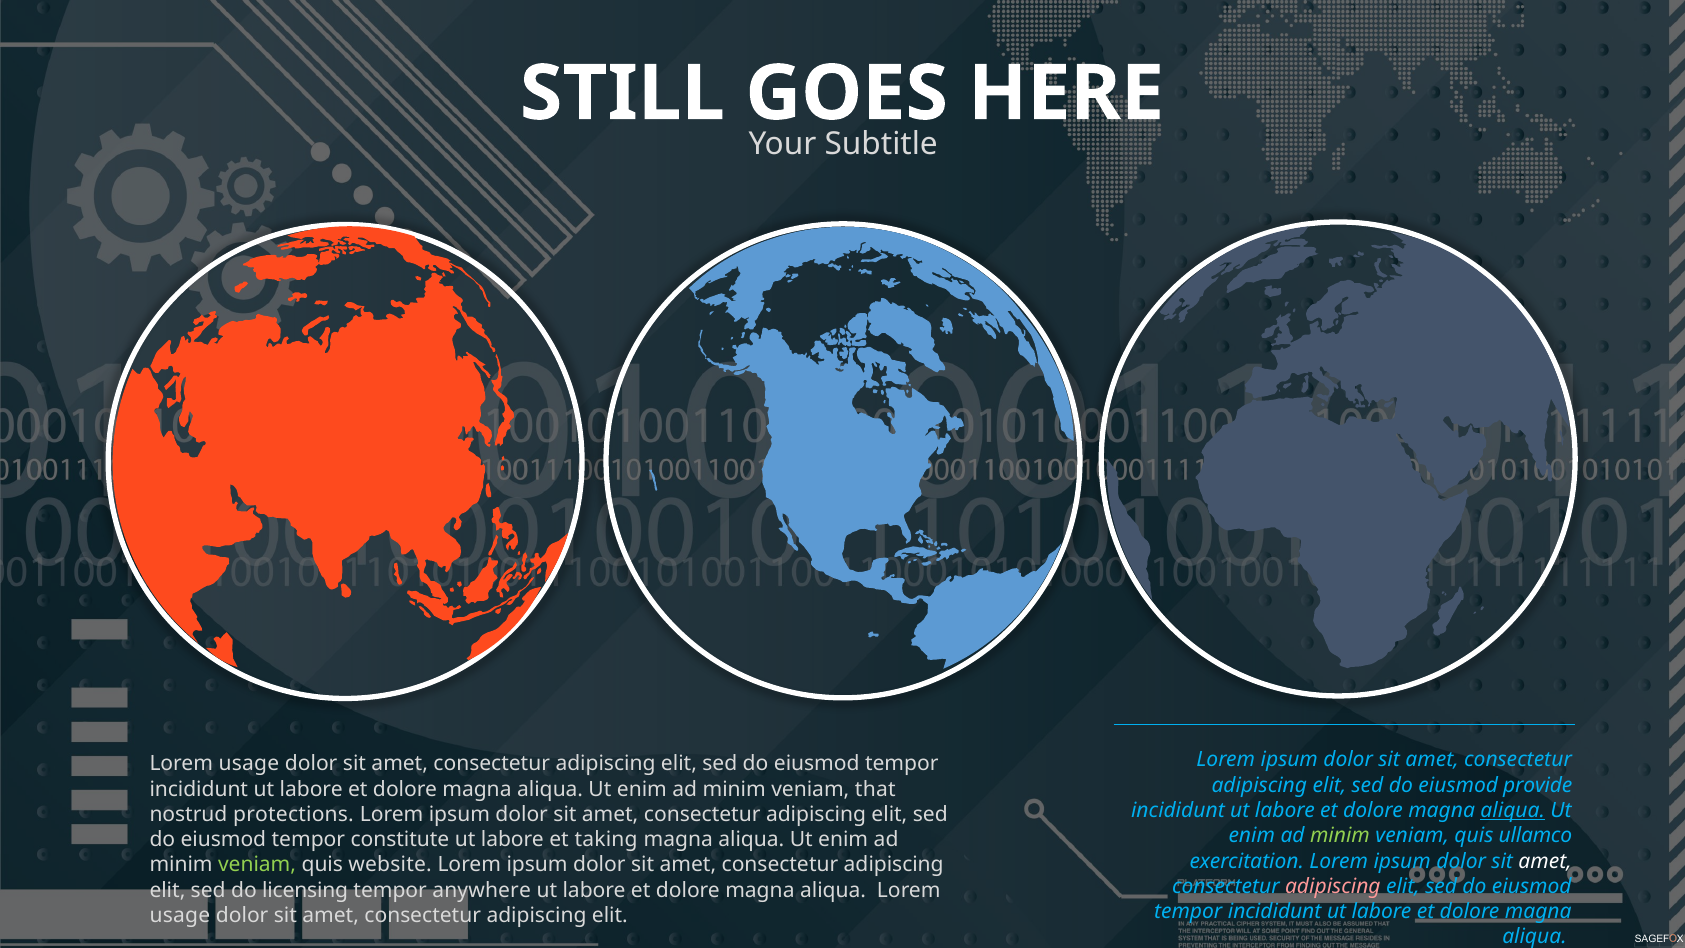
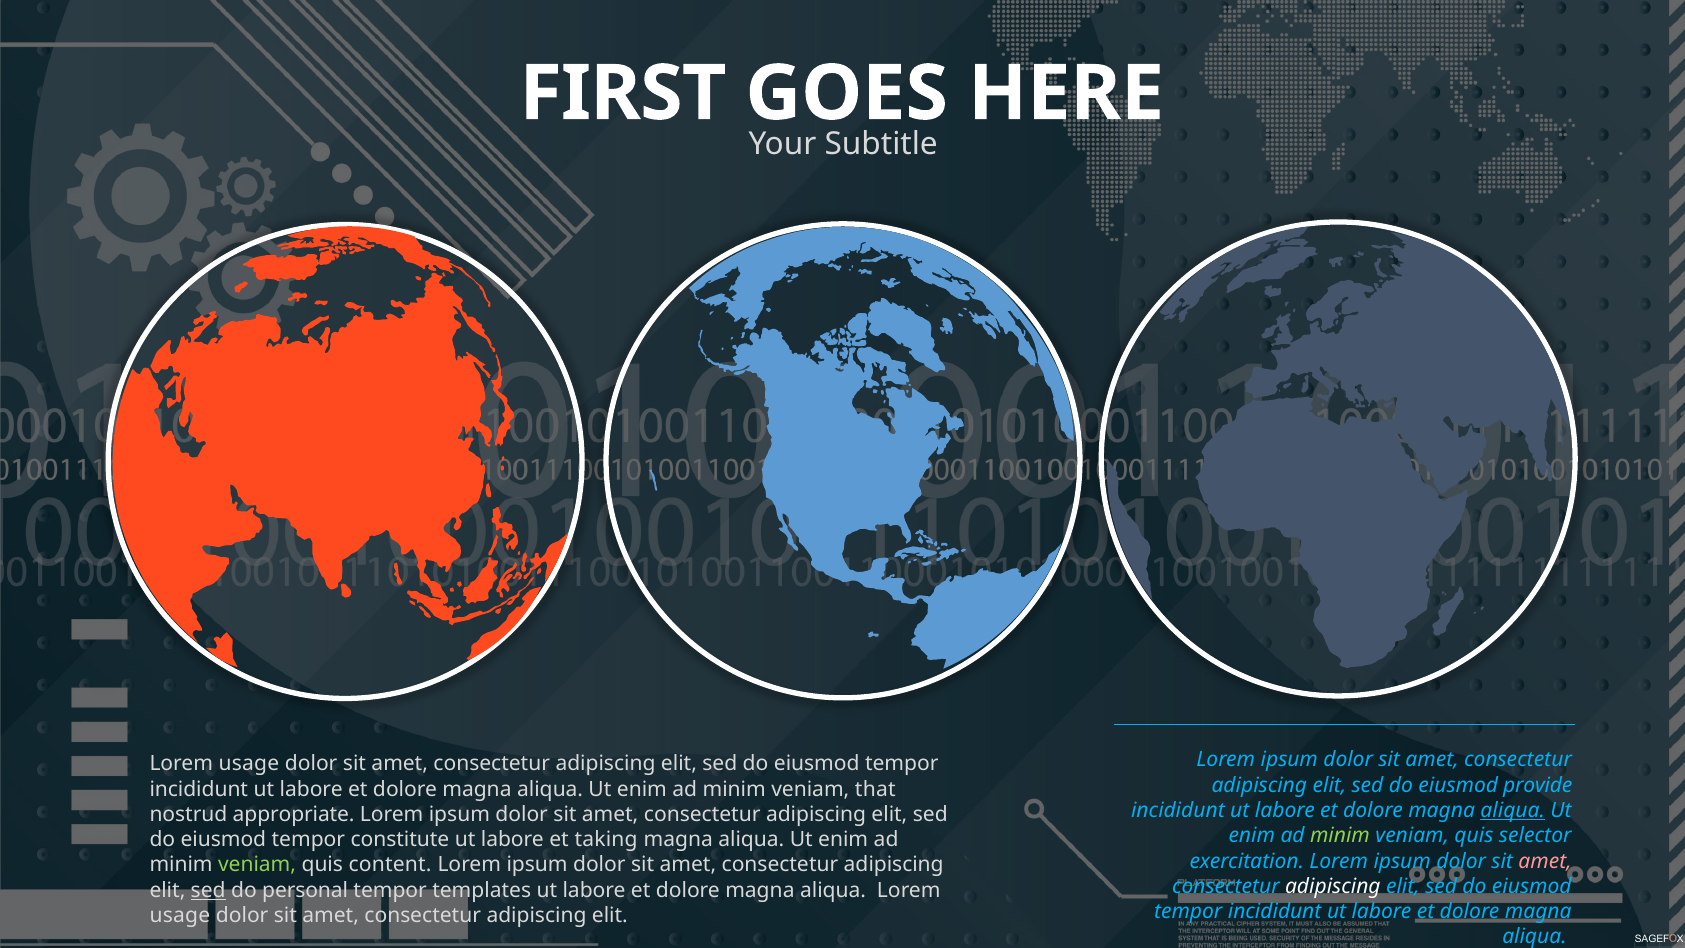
STILL: STILL -> FIRST (623, 94)
protections: protections -> appropriate (294, 814)
ullamco: ullamco -> selector (1535, 836)
amet colour: white -> pink (1545, 861)
website: website -> content (390, 865)
adipiscing colour: pink -> white (1333, 886)
sed underline: none -> present (208, 890)
licensing: licensing -> personal (305, 890)
anywhere: anywhere -> templates (482, 890)
